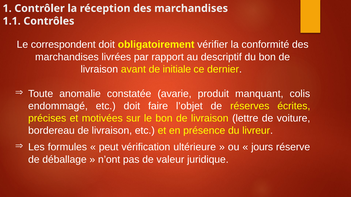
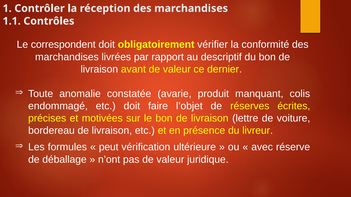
avant de initiale: initiale -> valeur (177, 69)
jours: jours -> avec (262, 147)
